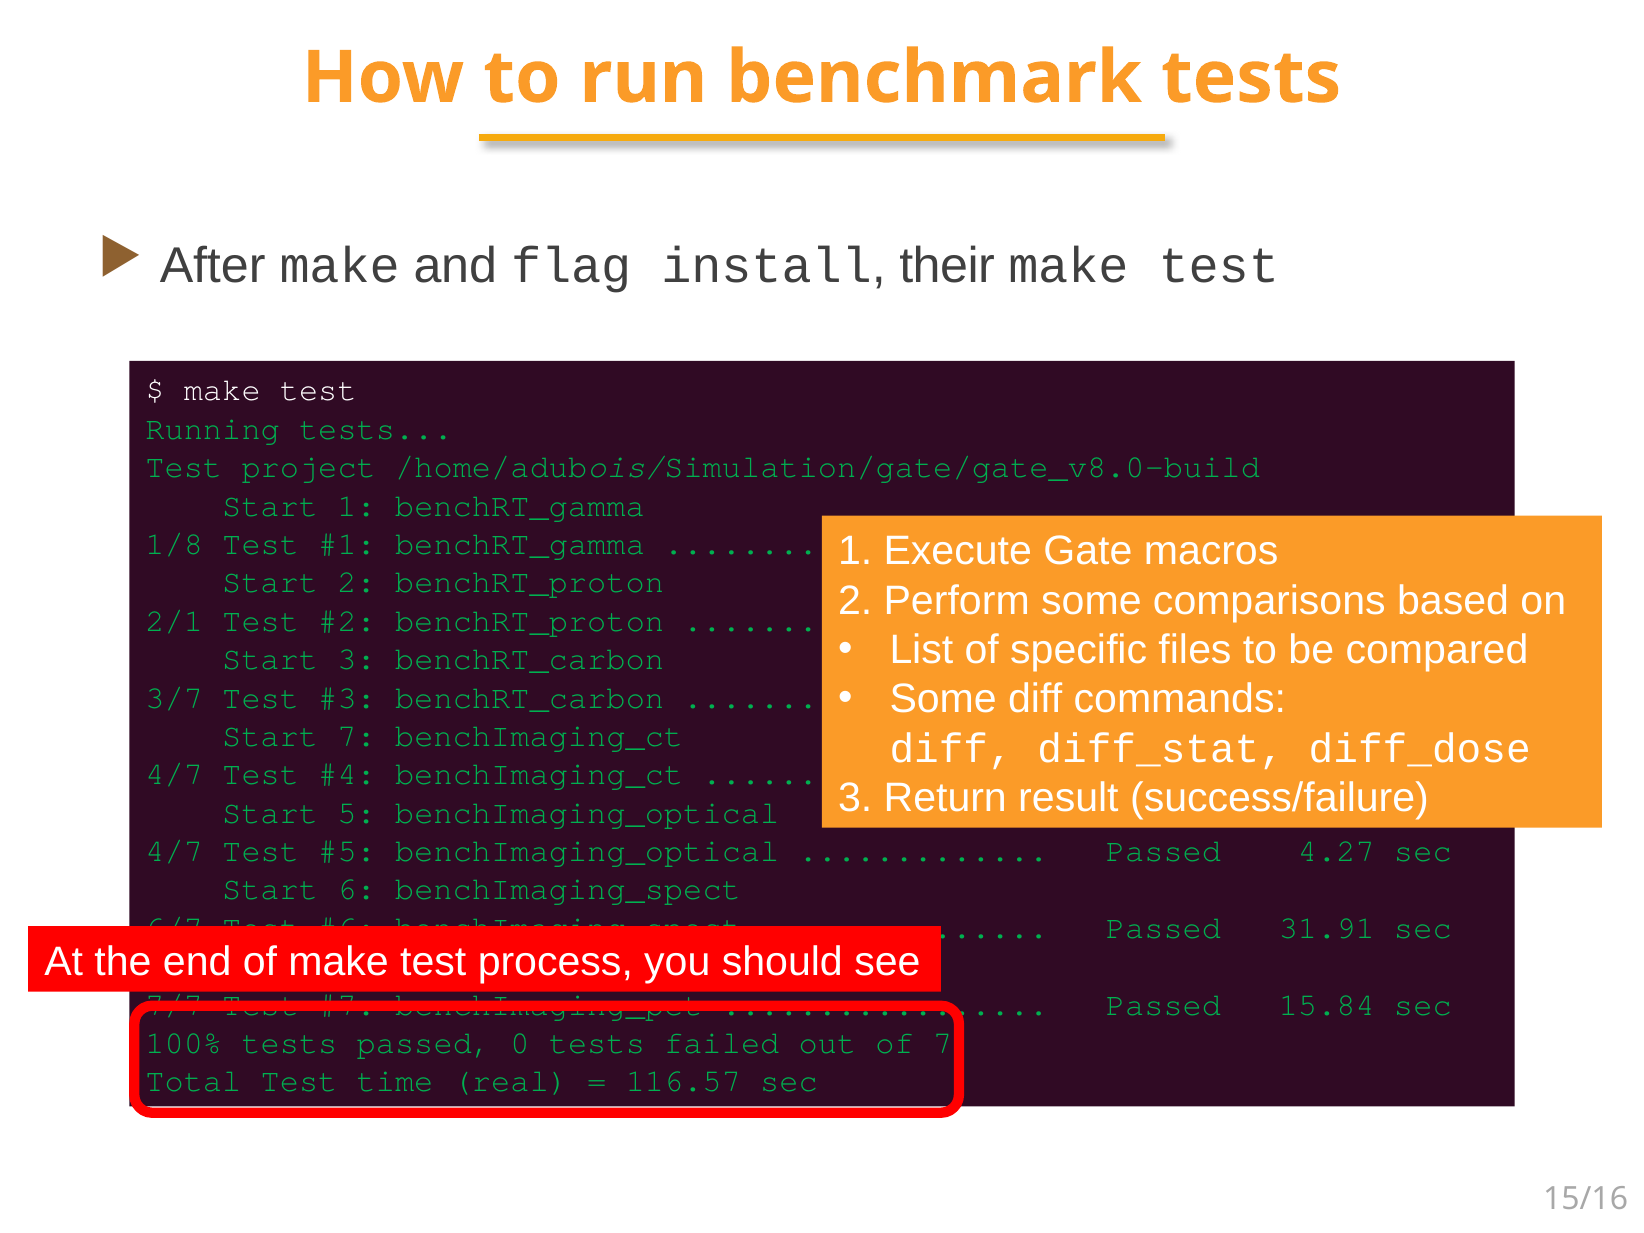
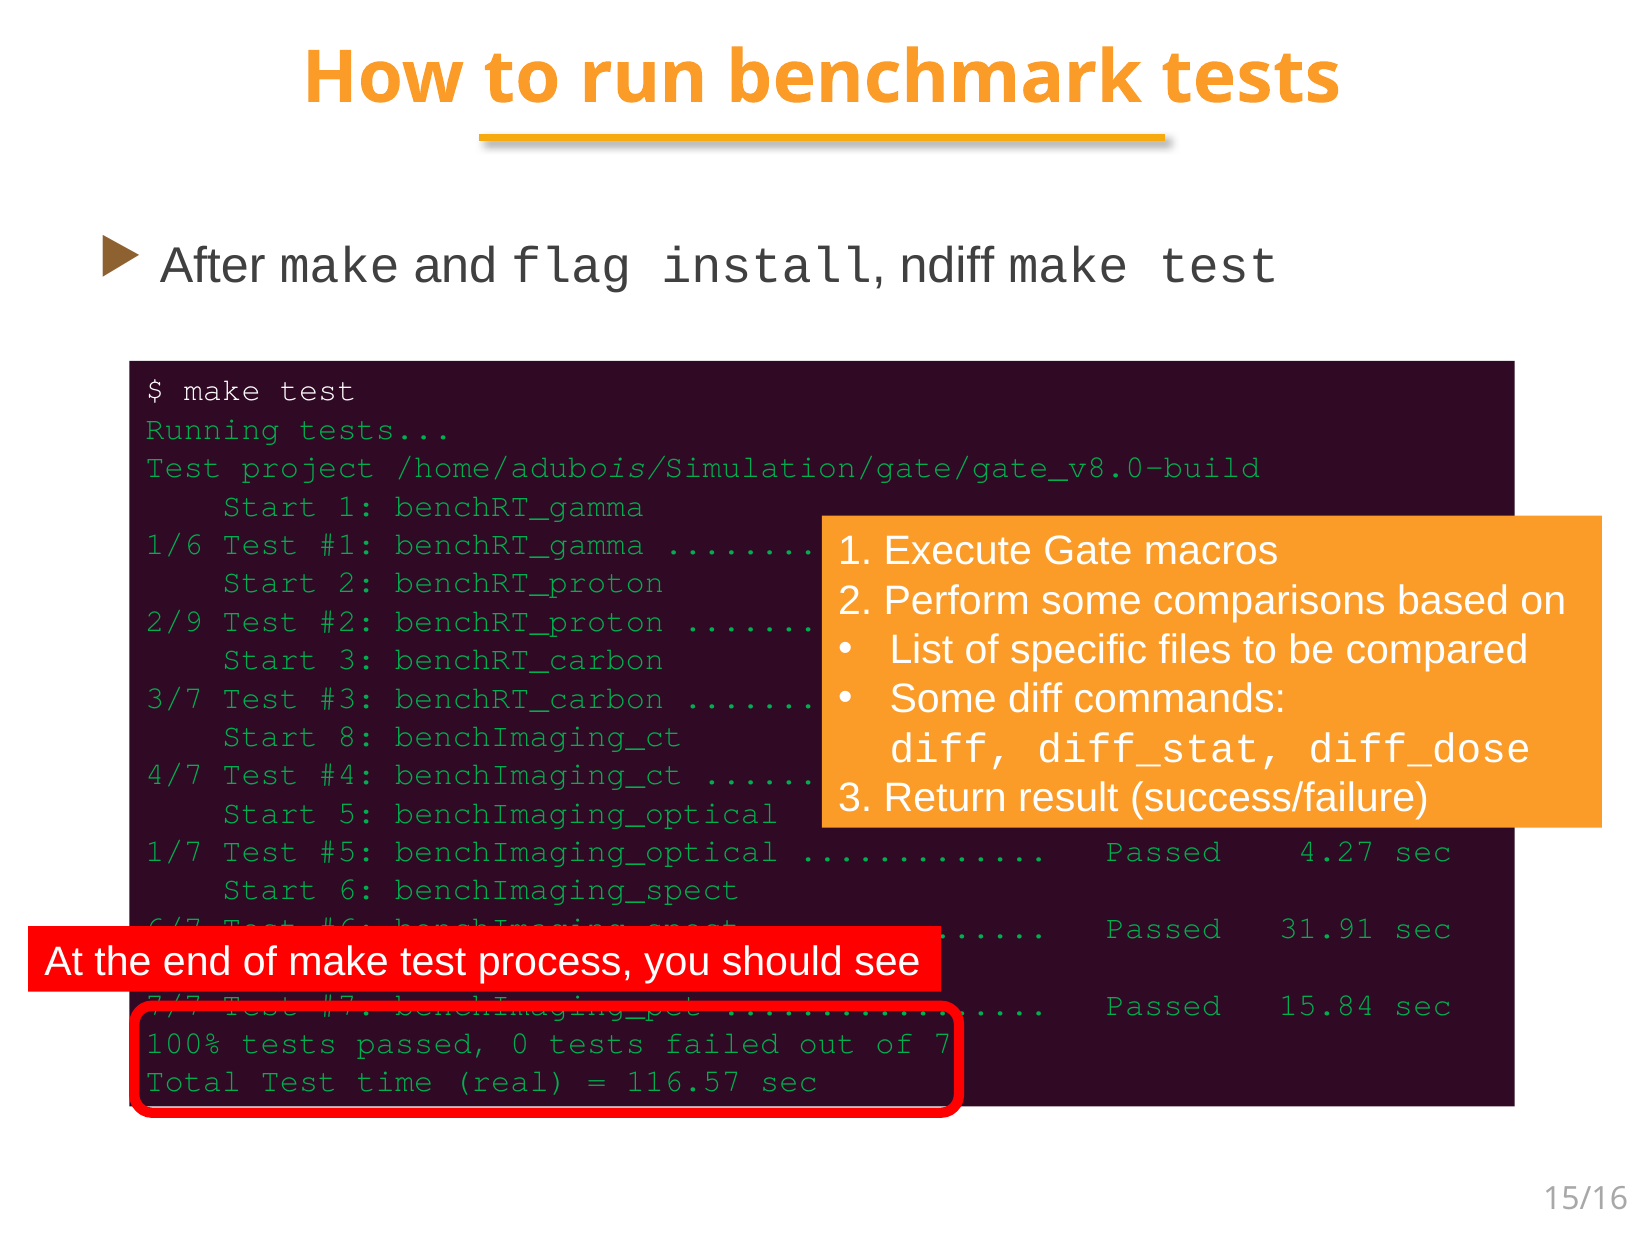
their: their -> ndiff (947, 266)
1/8: 1/8 -> 1/6 (174, 544)
2/1: 2/1 -> 2/9 (174, 621)
7: 7 -> 8 (357, 736)
4/7: 4/7 -> 1/7 (174, 851)
